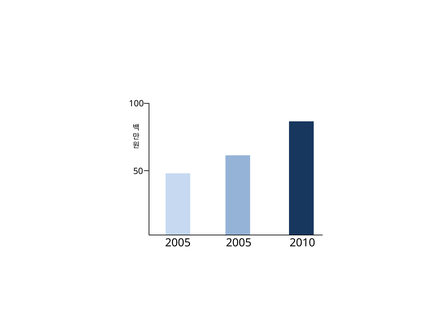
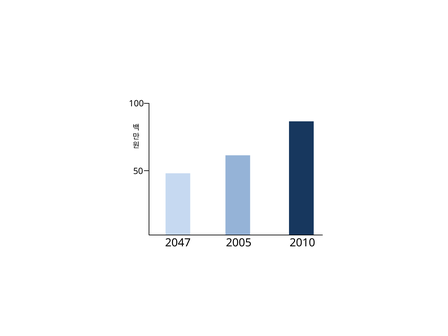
2005: 2005 -> 2047 (178, 243)
